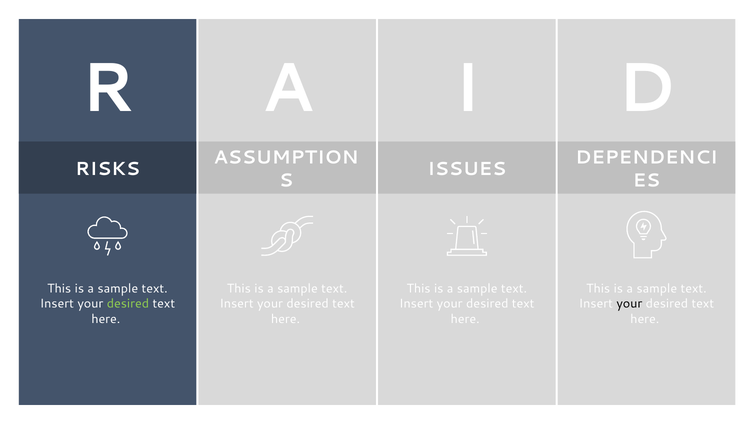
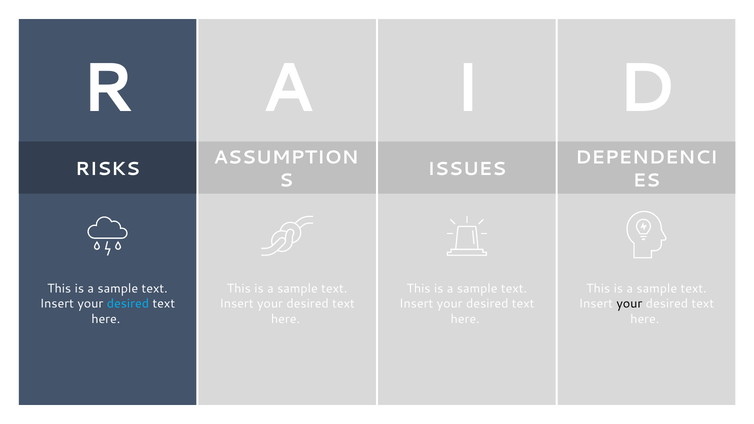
desired colour: light green -> light blue (128, 304)
